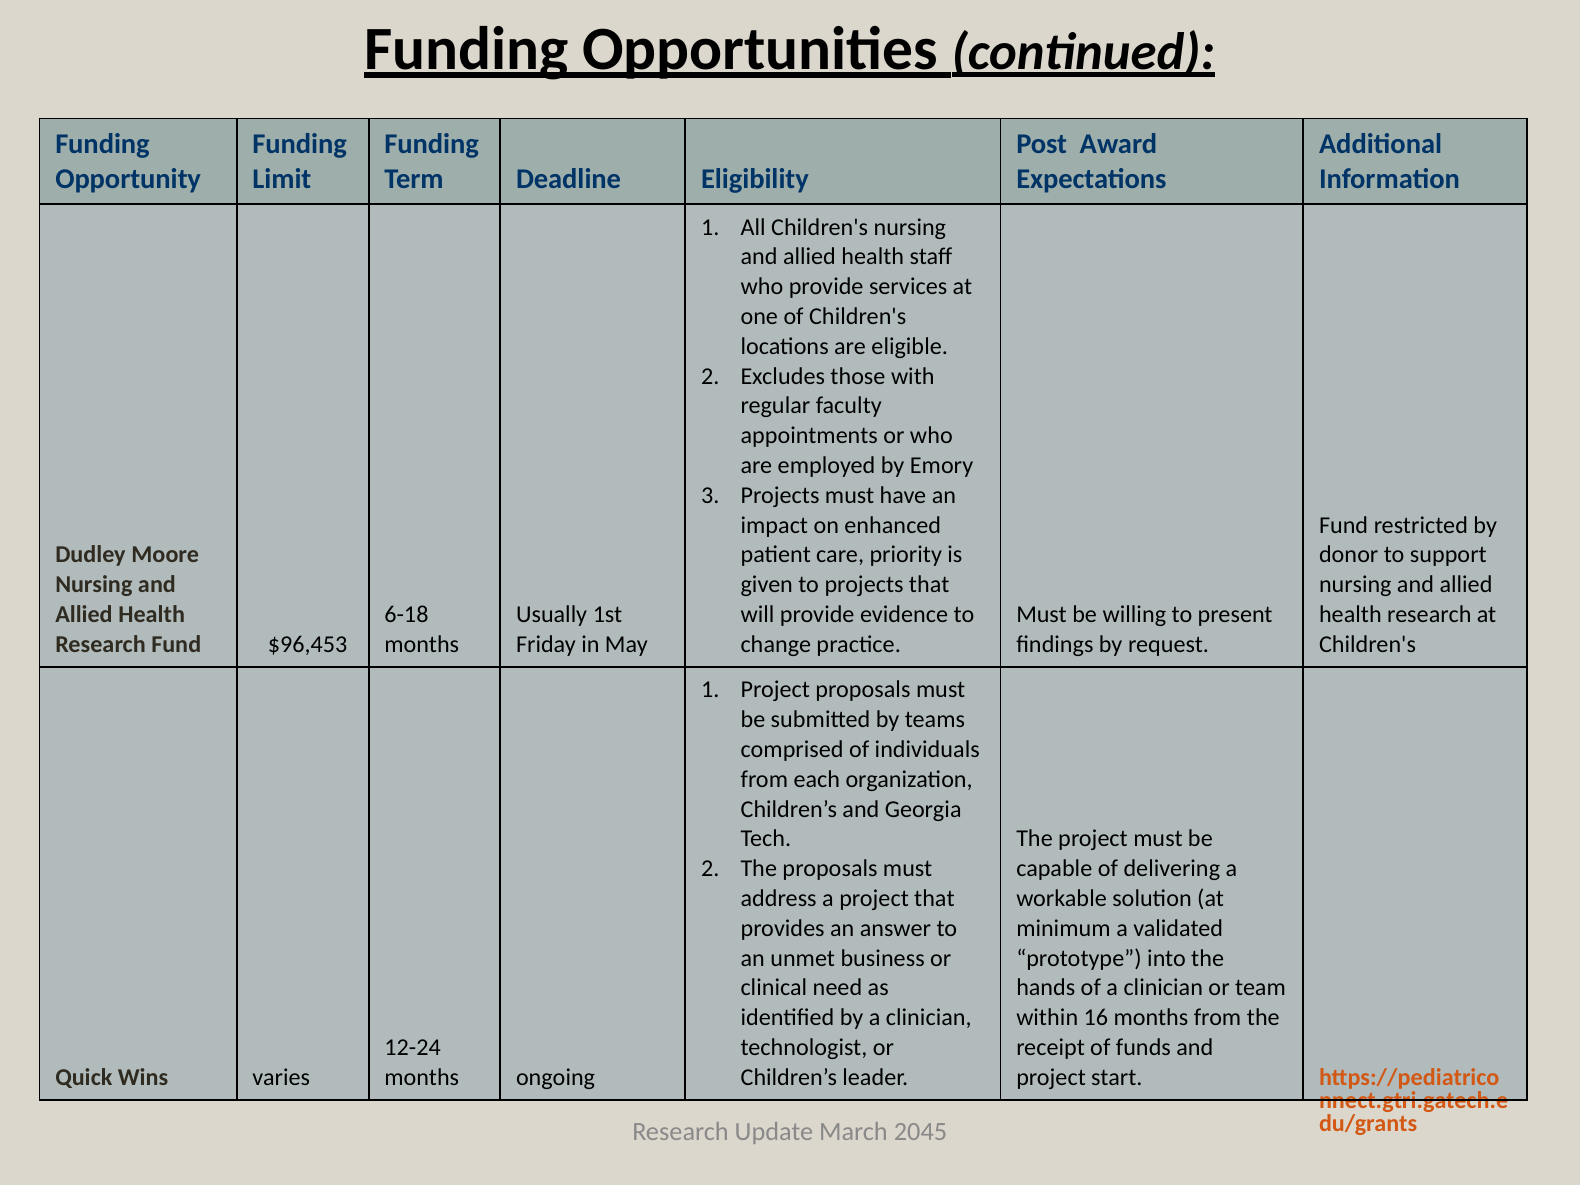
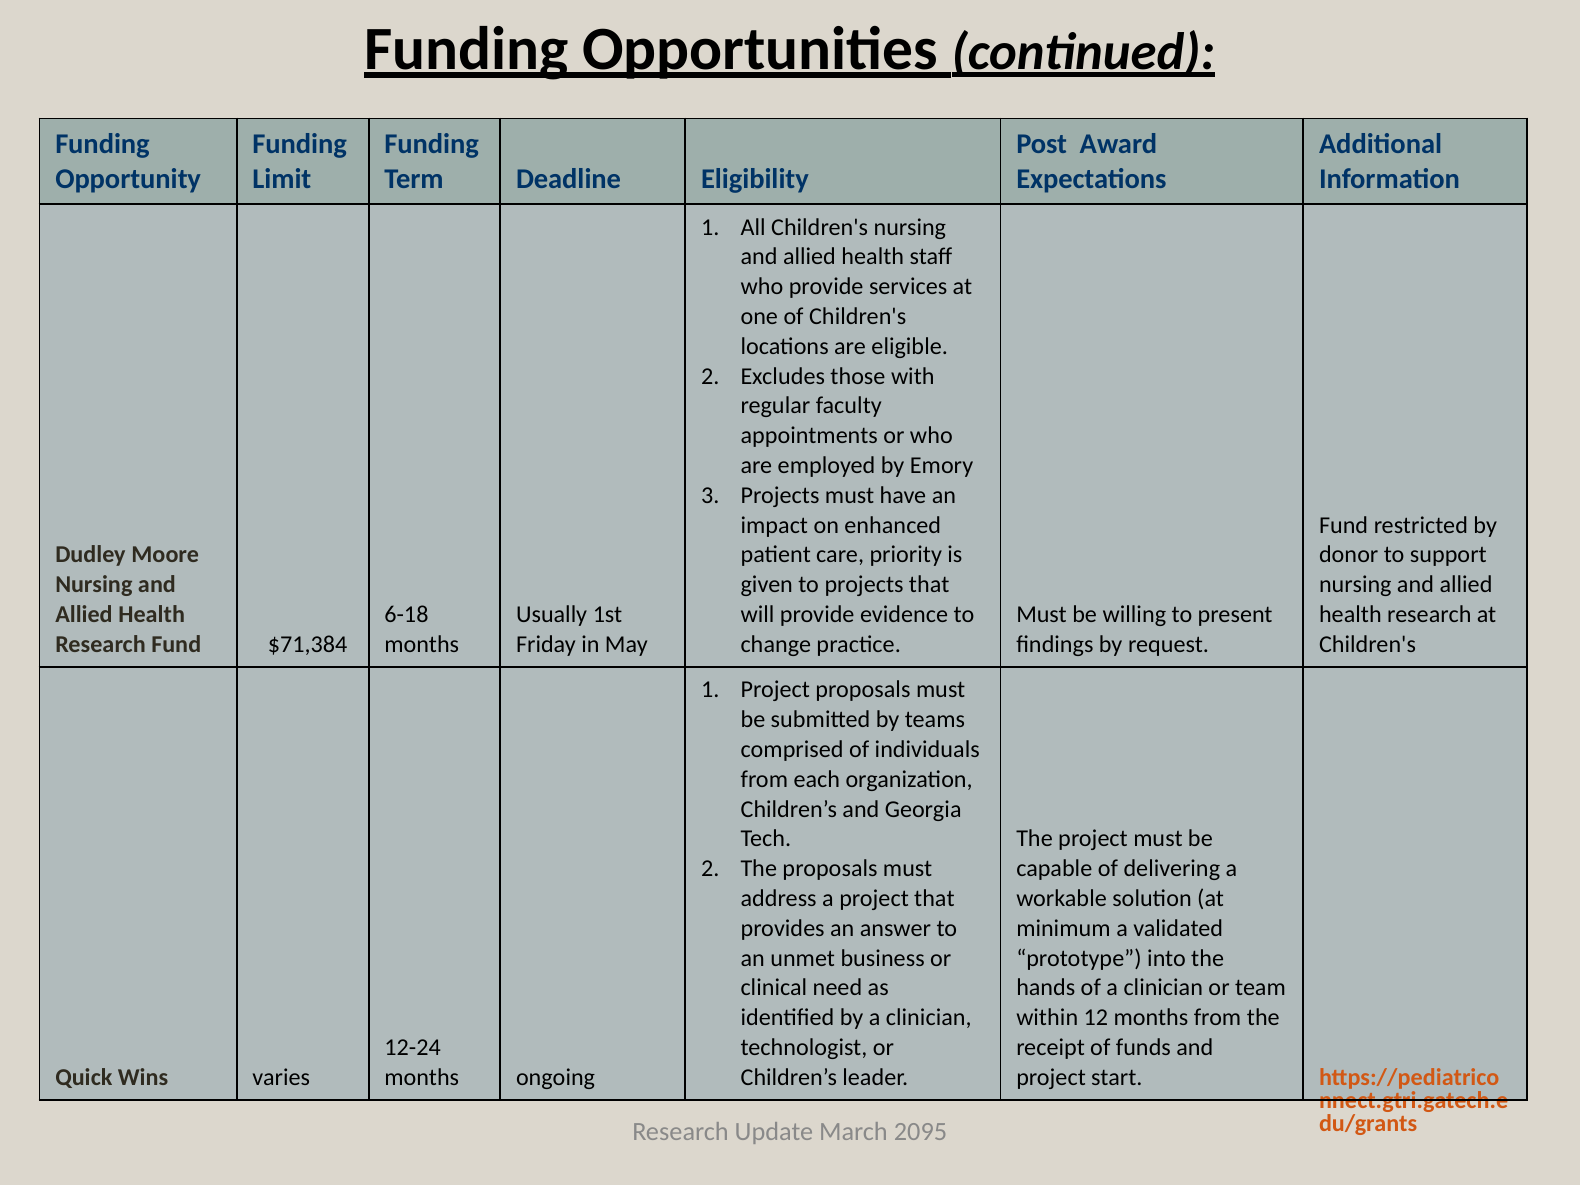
$96,453: $96,453 -> $71,384 (308, 644)
16: 16 -> 12 (1096, 1018)
2045: 2045 -> 2095 (921, 1132)
